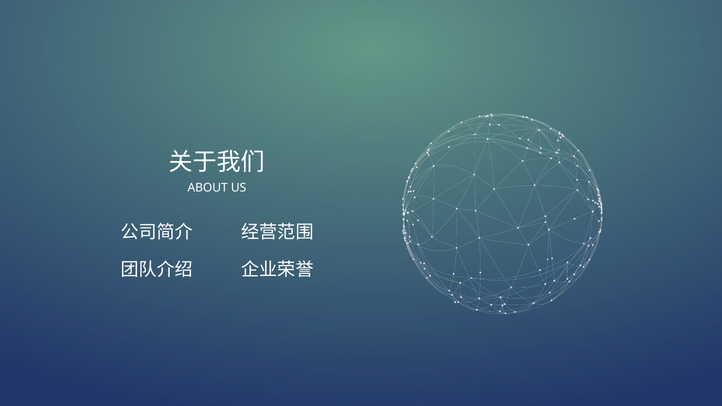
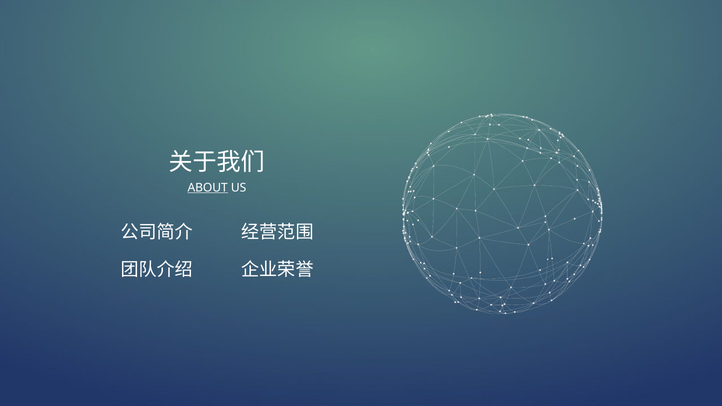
ABOUT underline: none -> present (208, 188)
